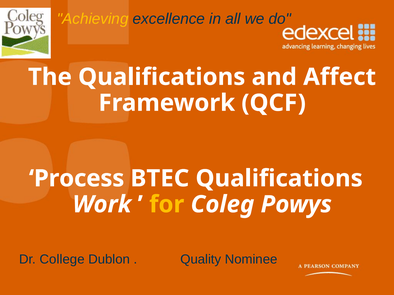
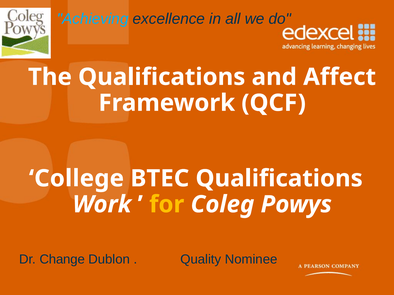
Achieving colour: yellow -> light blue (93, 19)
Process: Process -> College (76, 179)
College: College -> Change (62, 260)
